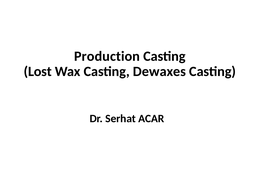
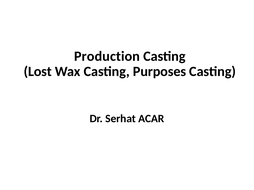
Dewaxes: Dewaxes -> Purposes (160, 72)
